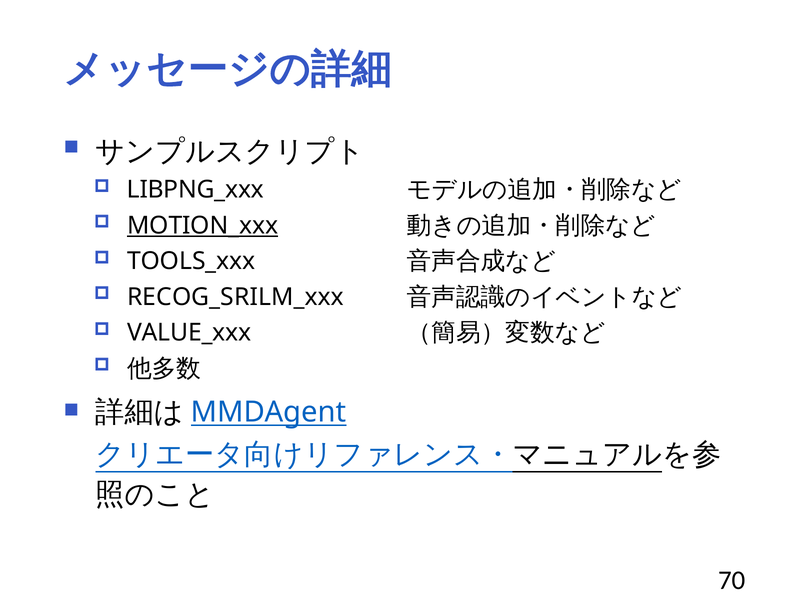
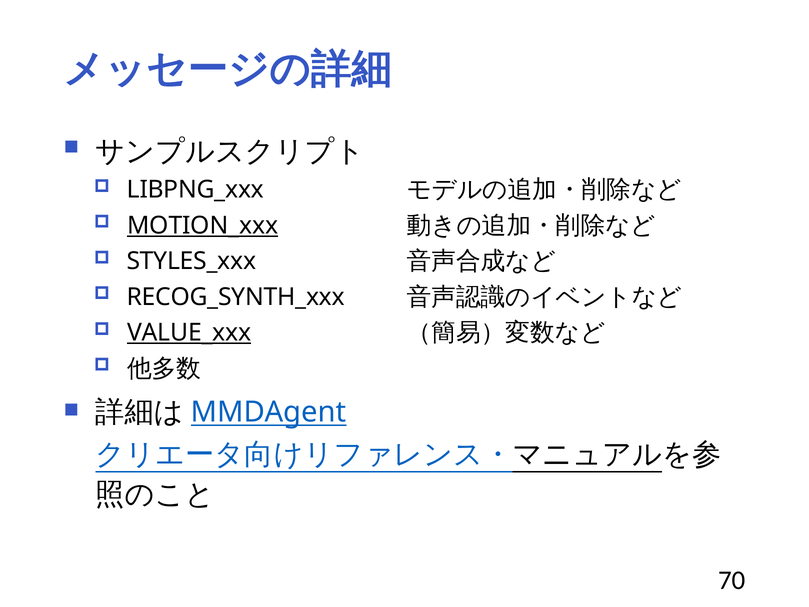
TOOLS_xxx: TOOLS_xxx -> STYLES_xxx (191, 261)
RECOG_SRILM_xxx: RECOG_SRILM_xxx -> RECOG_SYNTH_xxx (236, 297)
VALUE_xxx underline: none -> present (189, 333)
